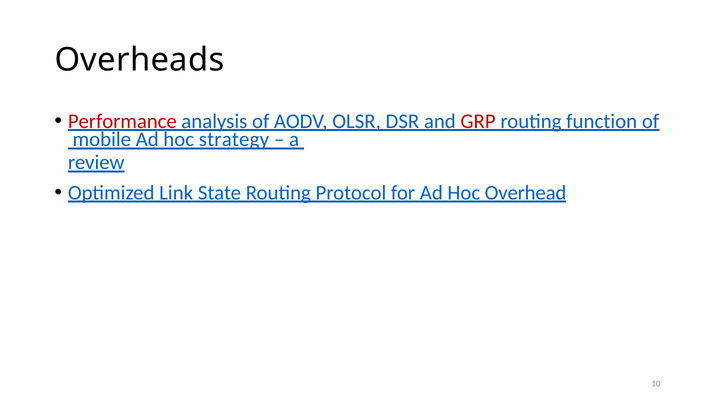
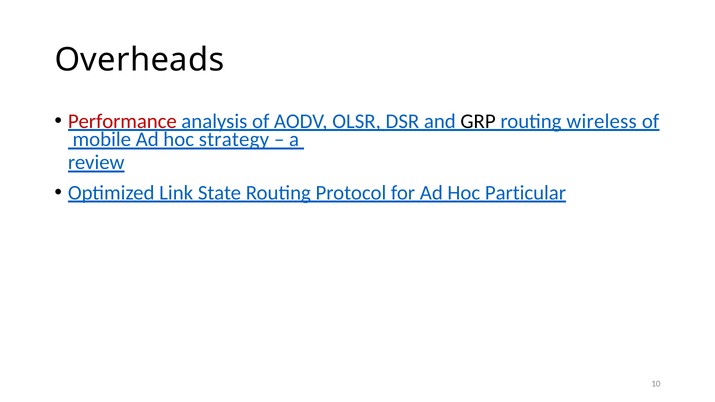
GRP colour: red -> black (478, 121)
function: function -> wireless (602, 121)
Overhead: Overhead -> Particular (525, 193)
